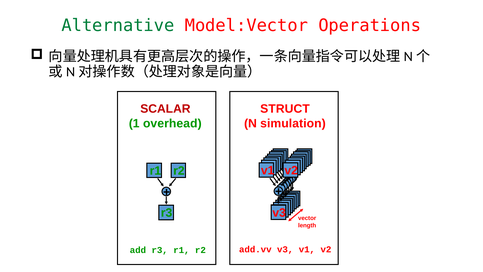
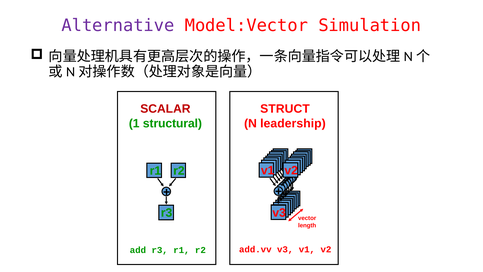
Alternative colour: green -> purple (118, 25)
Operations: Operations -> Simulation (370, 25)
overhead: overhead -> structural (172, 123)
simulation: simulation -> leadership (293, 123)
